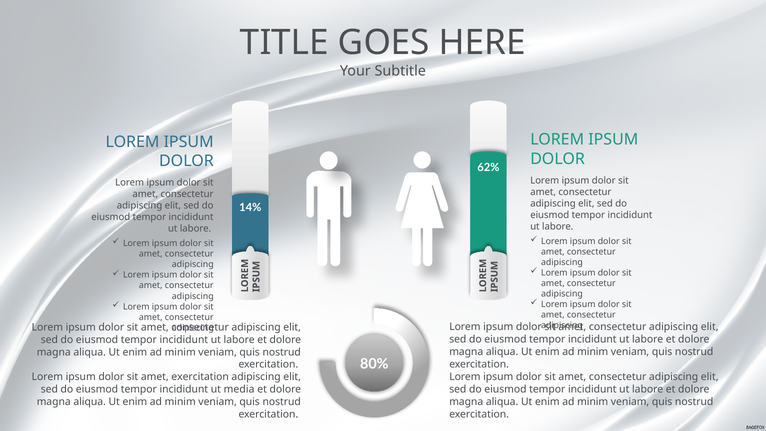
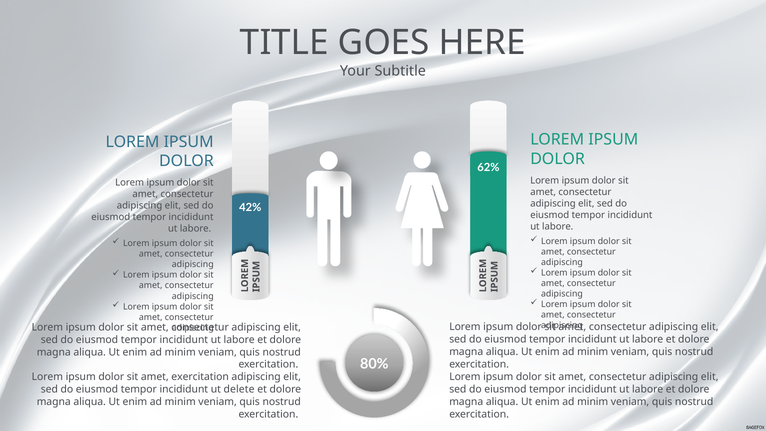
14%: 14% -> 42% (250, 207)
media: media -> delete (239, 389)
